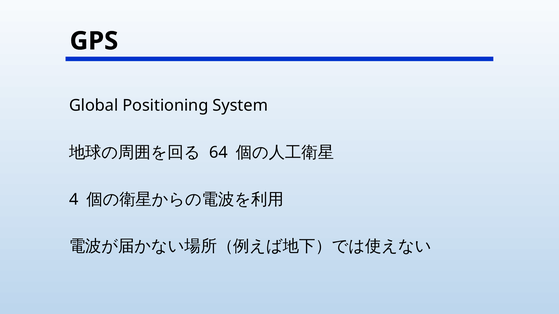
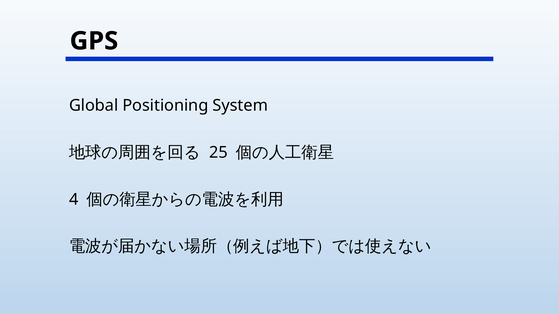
64: 64 -> 25 (219, 153)
